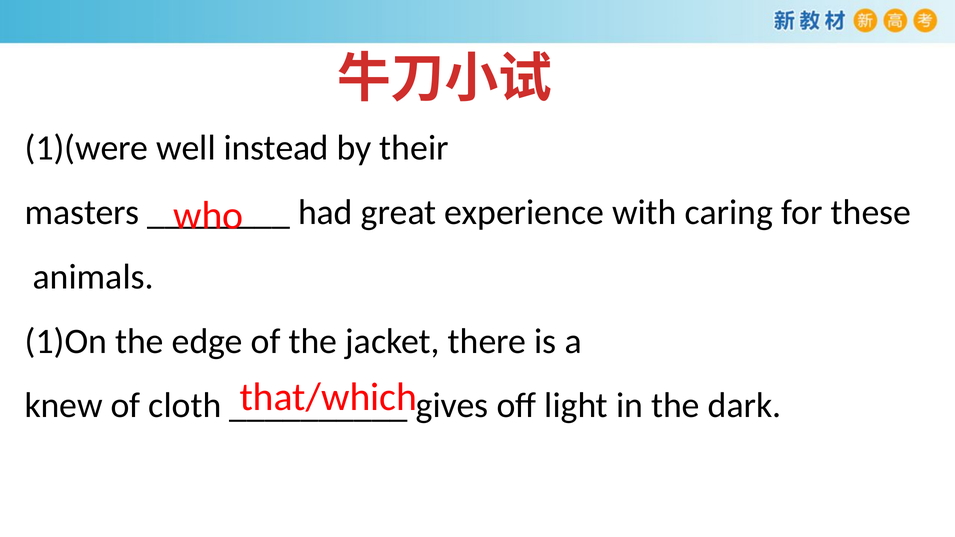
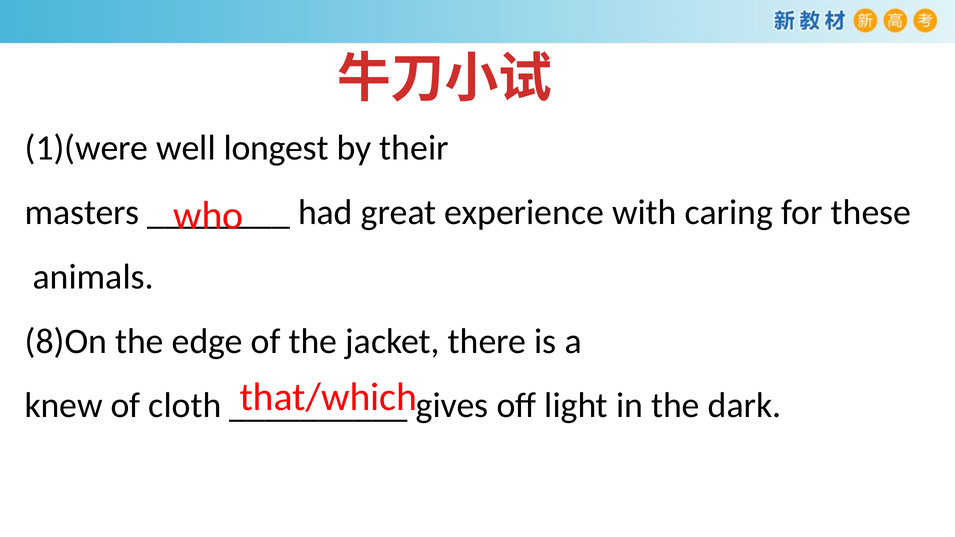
instead: instead -> longest (276, 148)
1)On: 1)On -> 8)On (66, 341)
